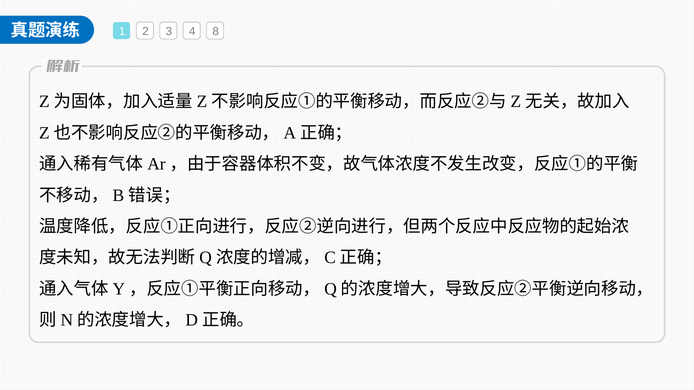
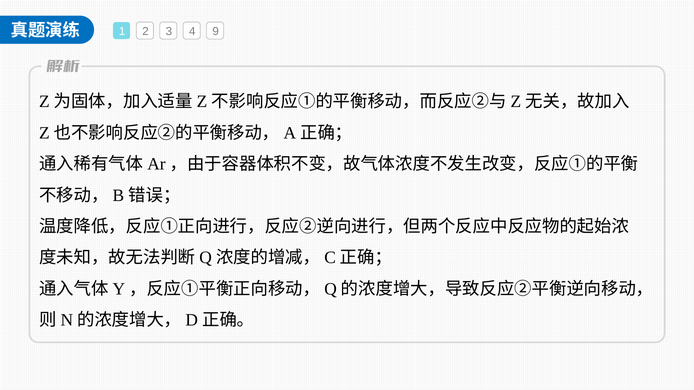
8: 8 -> 9 (216, 31)
